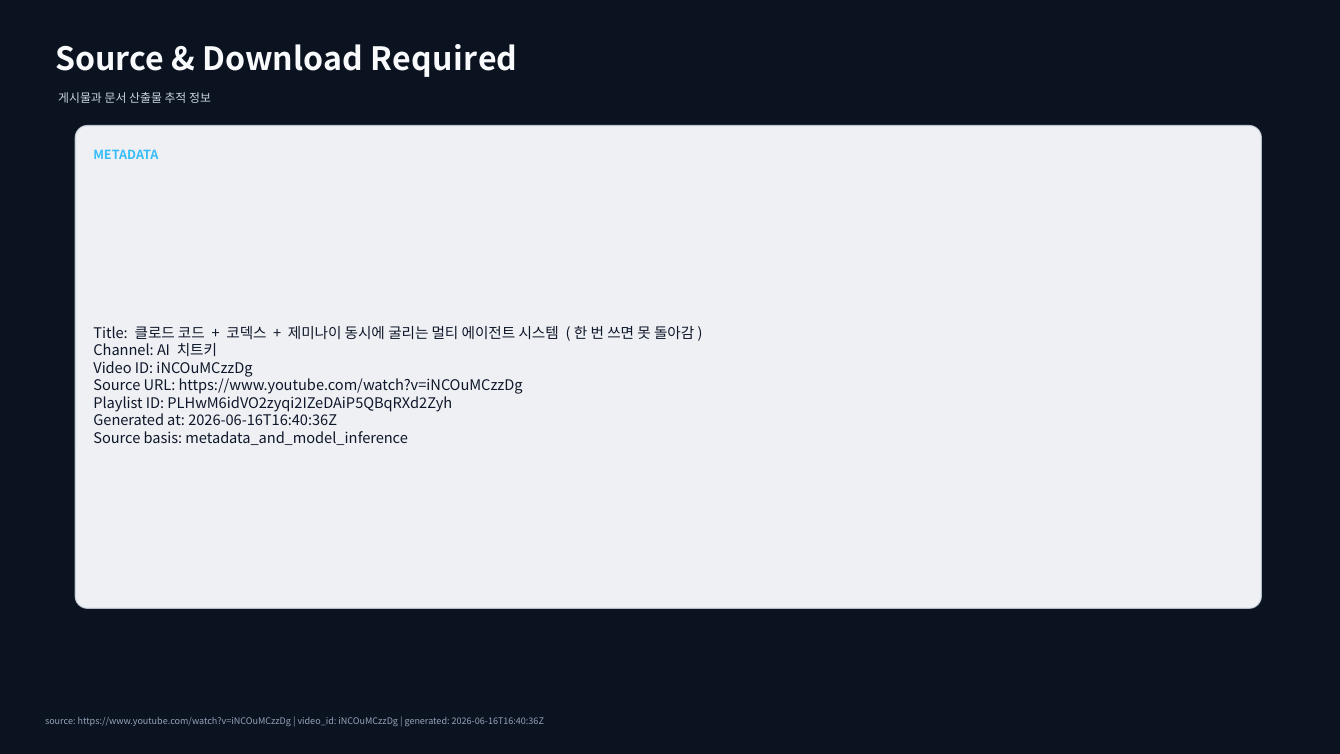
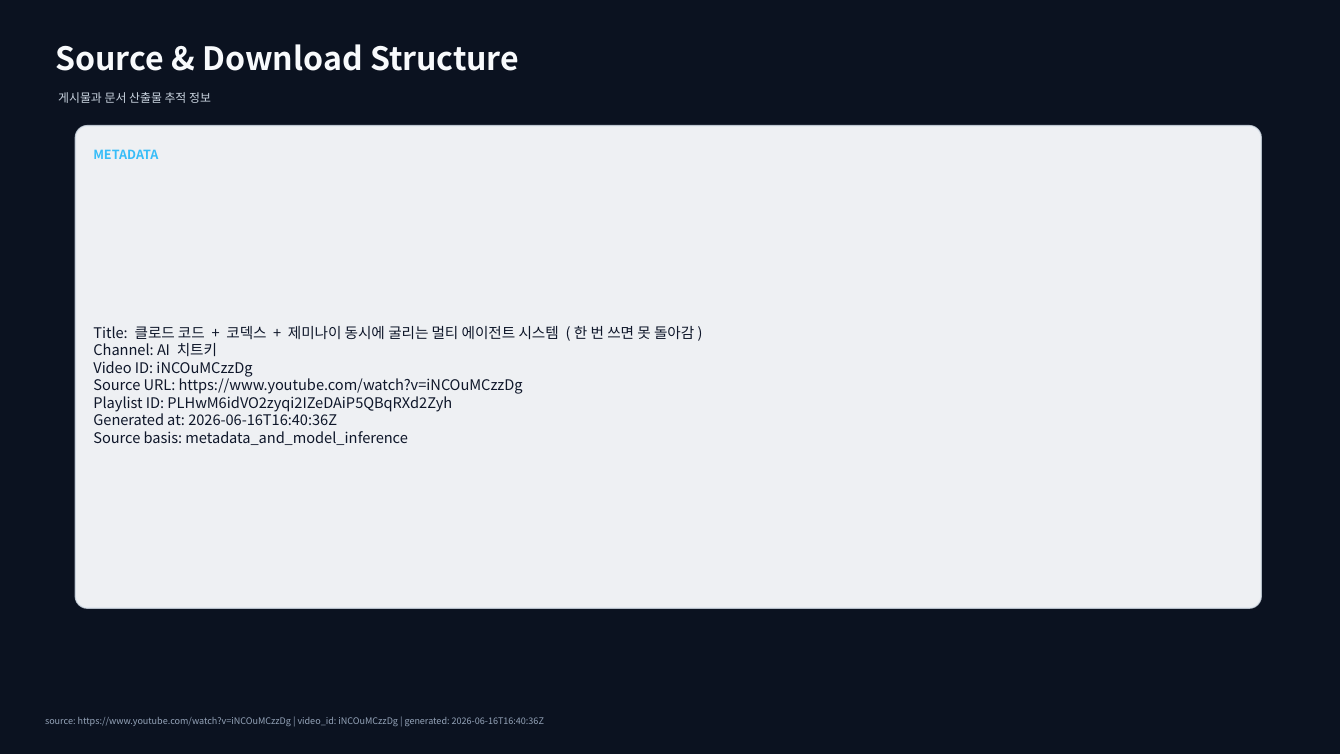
Required: Required -> Structure (445, 60)
